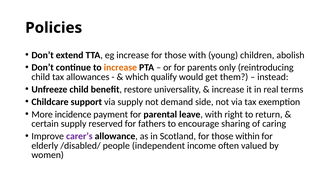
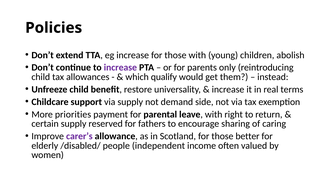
increase colour: orange -> purple (120, 68)
incidence: incidence -> priorities (73, 114)
within: within -> better (248, 136)
